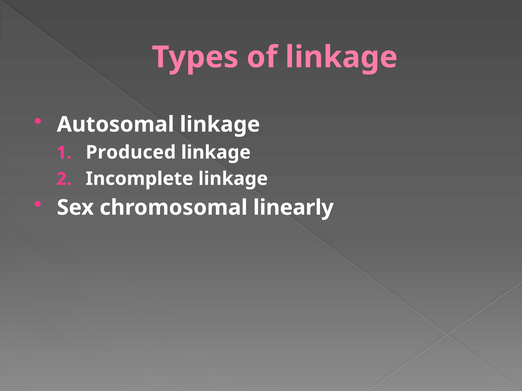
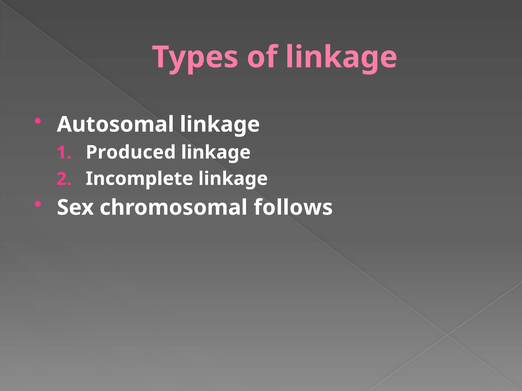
linearly: linearly -> follows (293, 208)
